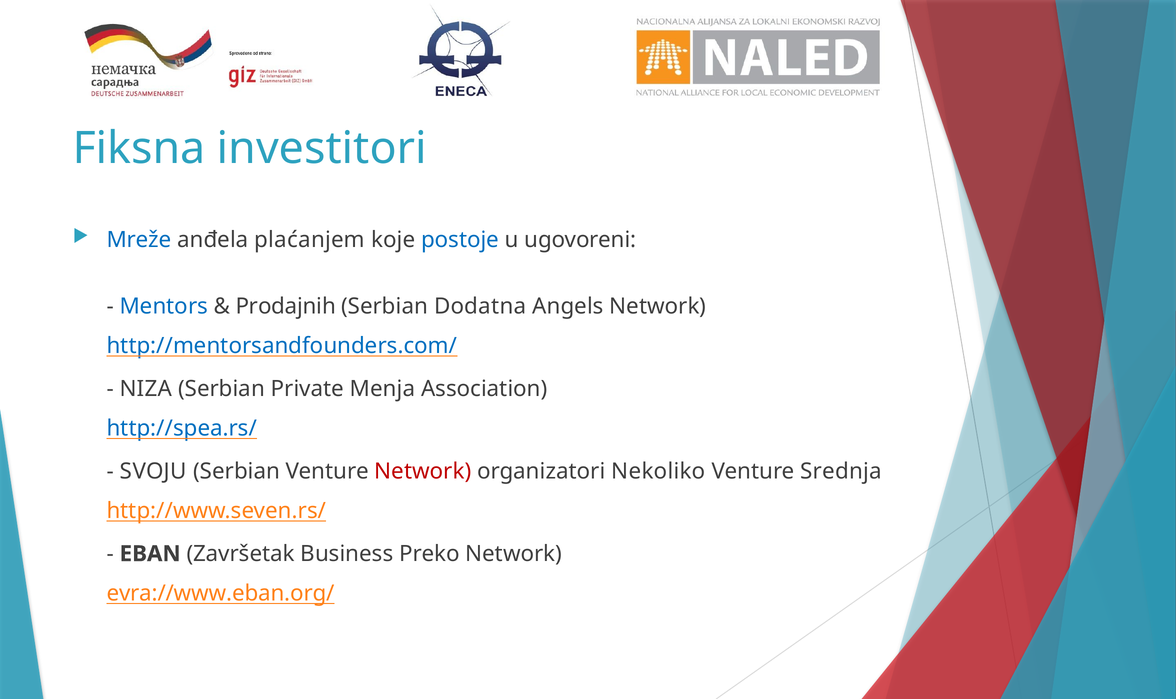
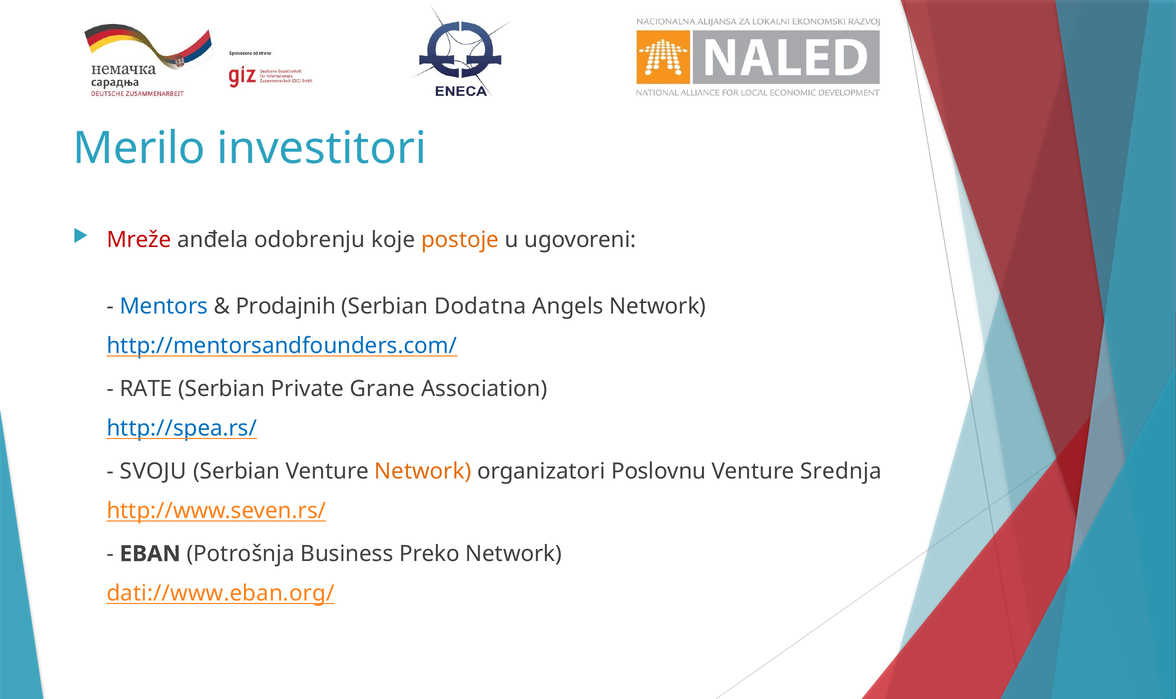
Fiksna: Fiksna -> Merilo (139, 149)
Mreže colour: blue -> red (139, 240)
plaćanjem: plaćanjem -> odobrenju (310, 240)
postoje colour: blue -> orange (460, 240)
NIZA: NIZA -> RATE (146, 389)
Menja: Menja -> Grane (382, 389)
Network colour: red -> orange (423, 471)
Nekoliko: Nekoliko -> Poslovnu (659, 471)
Završetak: Završetak -> Potrošnja (241, 554)
evra://www.eban.org/: evra://www.eban.org/ -> dati://www.eban.org/ (221, 593)
